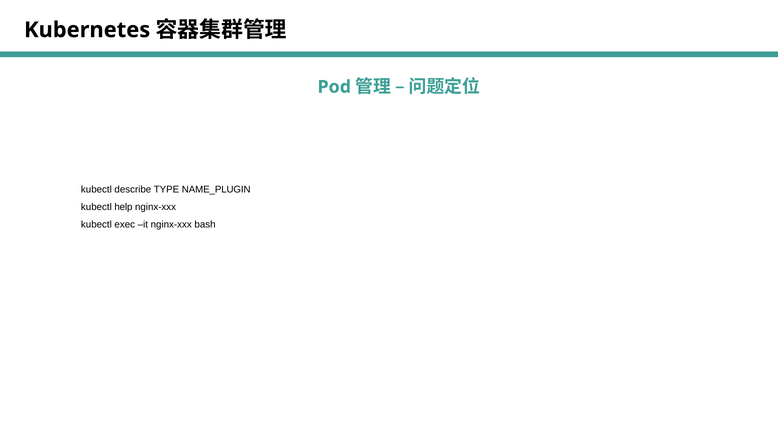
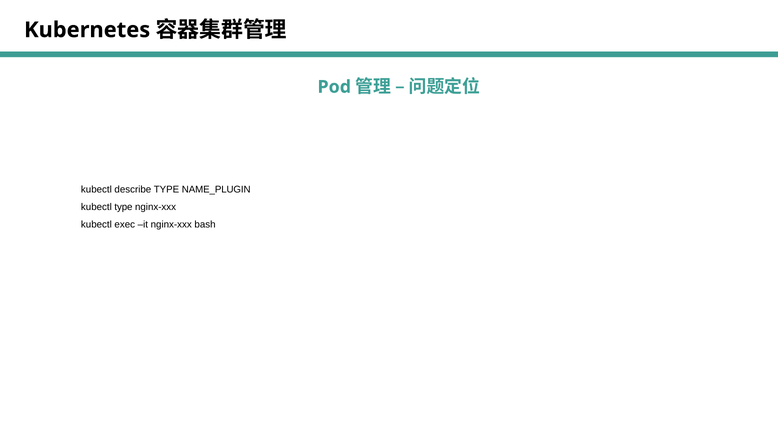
kubectl help: help -> type (123, 207)
